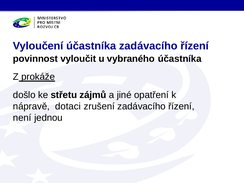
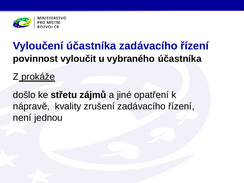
dotaci: dotaci -> kvality (68, 106)
